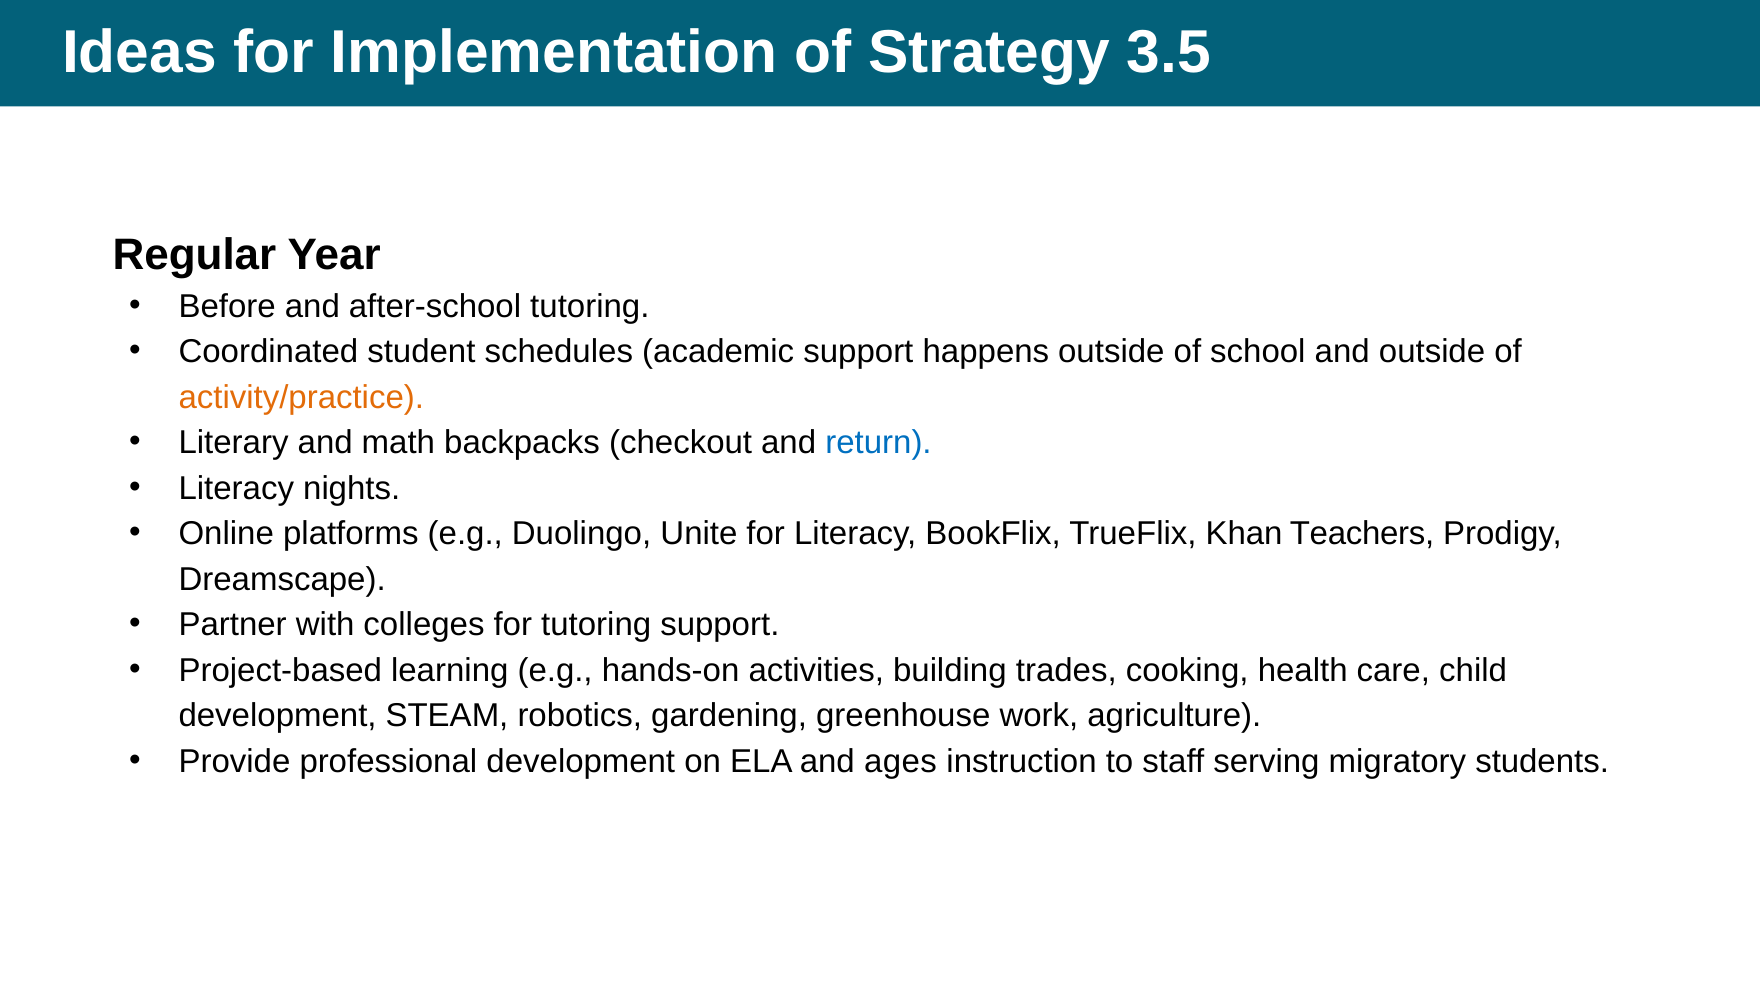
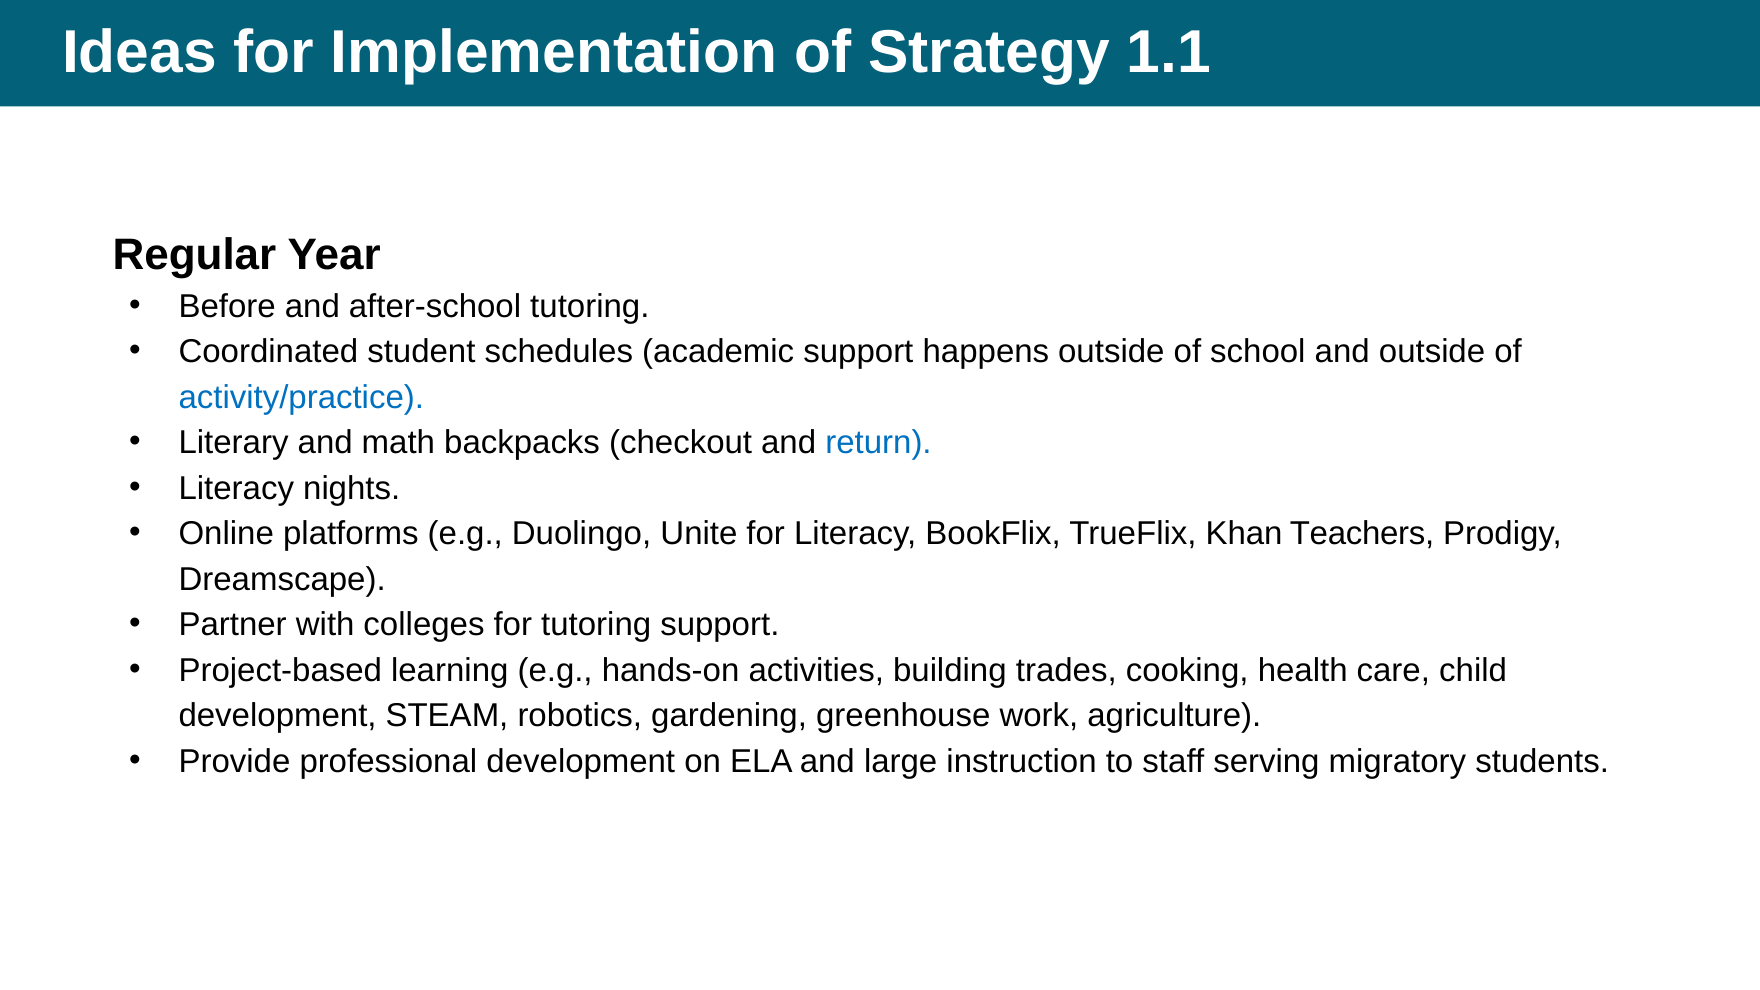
3.5: 3.5 -> 1.1 (1169, 53)
activity/practice colour: orange -> blue (301, 397)
ages: ages -> large (901, 761)
